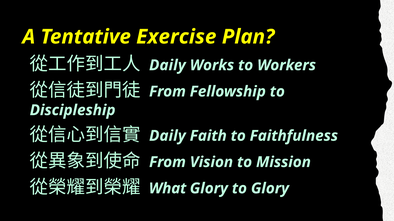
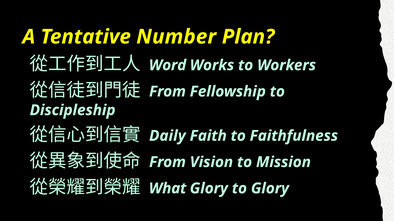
Exercise: Exercise -> Number (176, 37)
Daily: Daily -> Word (168, 65)
